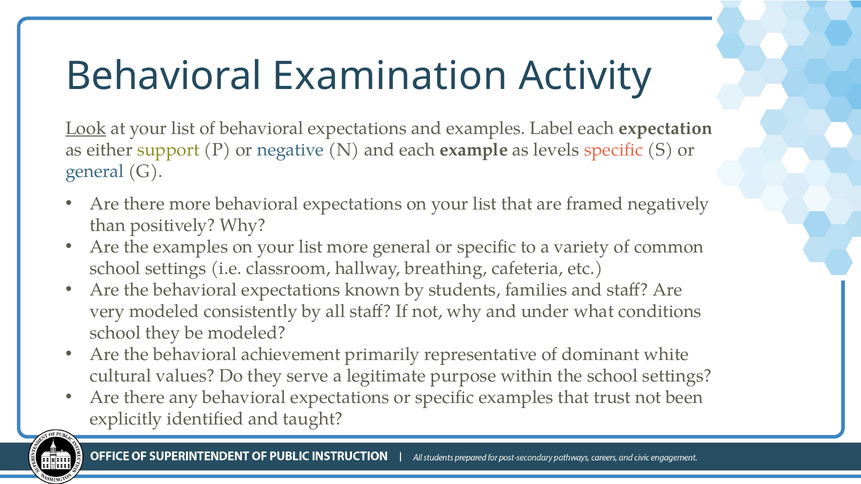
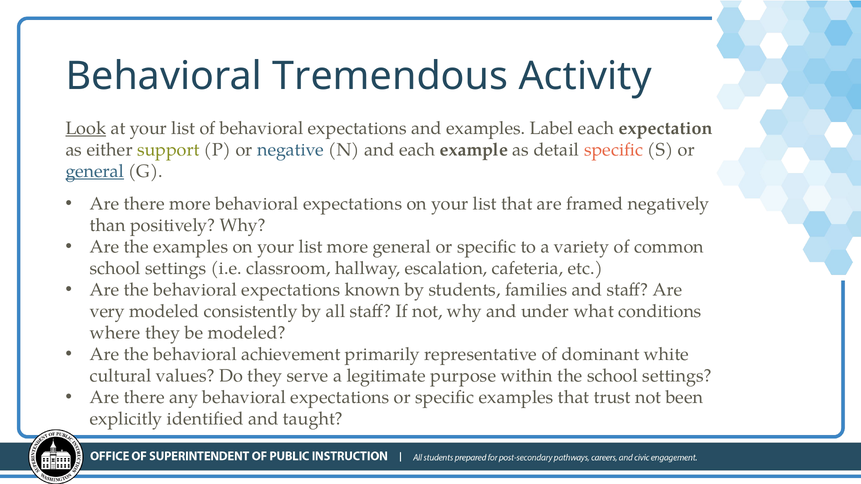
Examination: Examination -> Tremendous (390, 76)
levels: levels -> detail (556, 150)
general underline: none -> present (95, 172)
breathing: breathing -> escalation (446, 268)
school: school -> where (115, 333)
